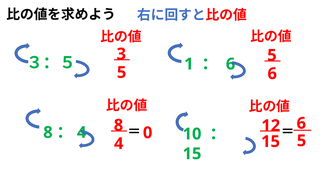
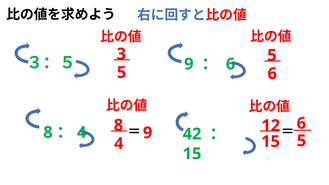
３：５ 1: 1 -> 9 (189, 64)
0: 0 -> 9 (148, 133)
10: 10 -> 42 (192, 134)
